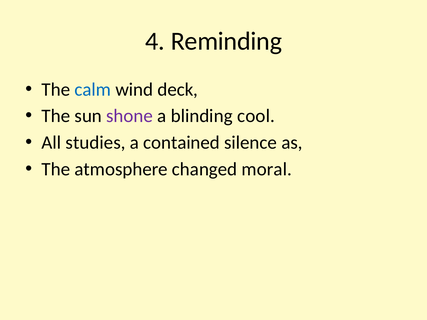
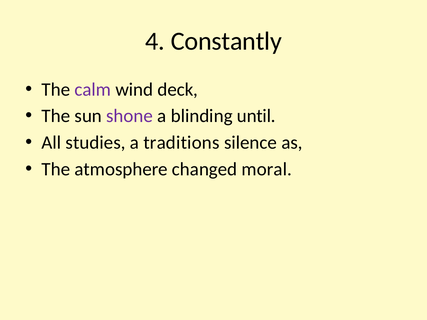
Reminding: Reminding -> Constantly (226, 41)
calm colour: blue -> purple (93, 90)
cool: cool -> until (256, 116)
contained: contained -> traditions (181, 143)
